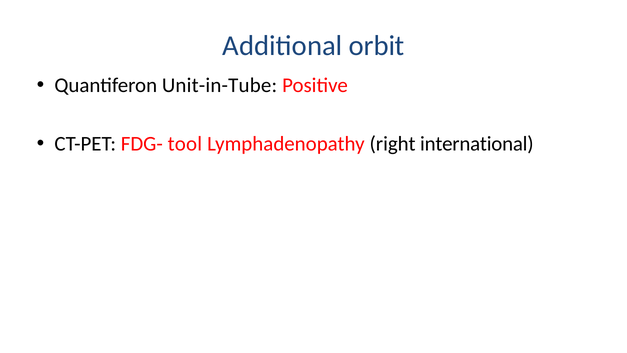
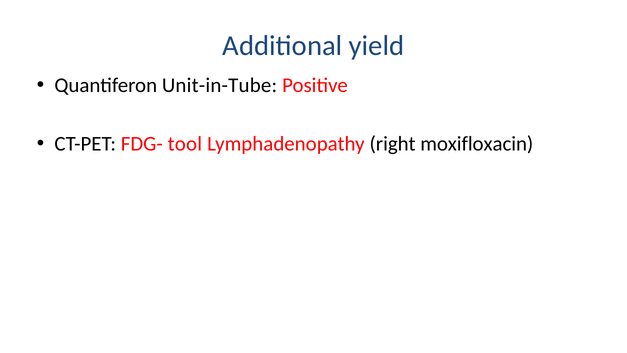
orbit: orbit -> yield (377, 46)
international: international -> moxifloxacin (477, 144)
